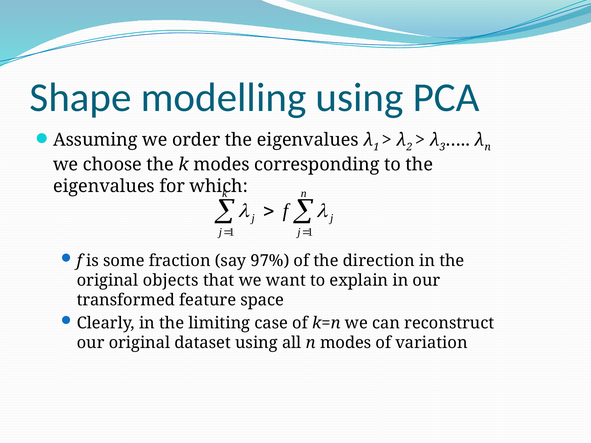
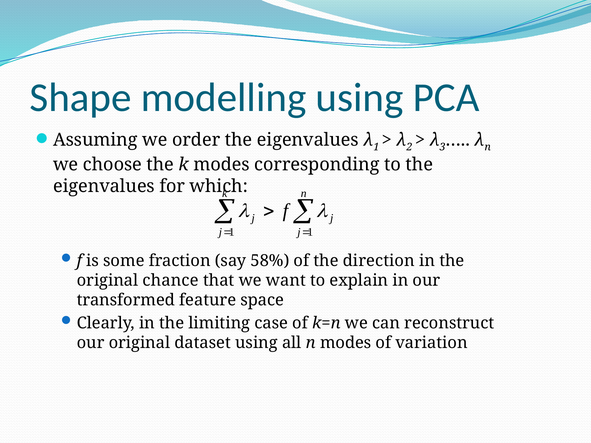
97%: 97% -> 58% (270, 261)
objects: objects -> chance (171, 281)
